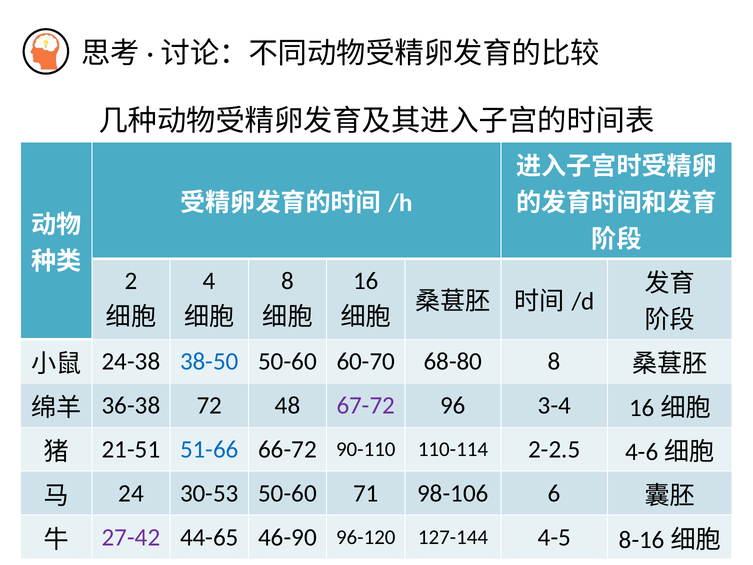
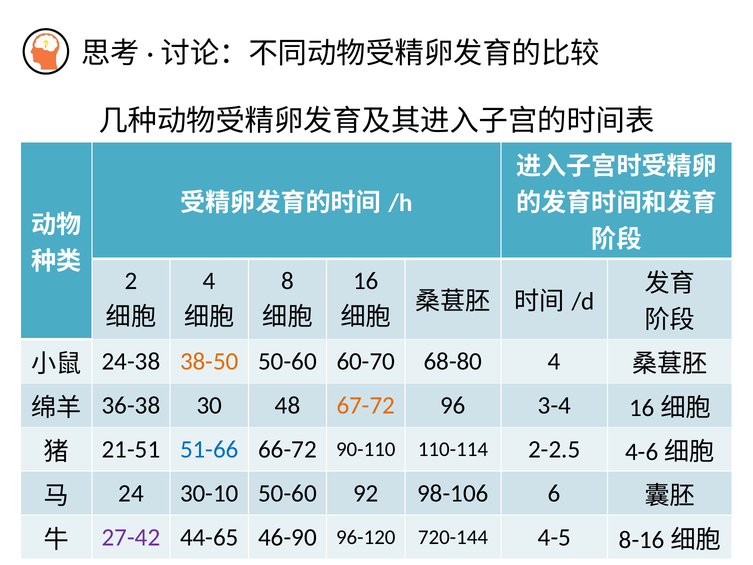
38-50 colour: blue -> orange (209, 361)
68-80 8: 8 -> 4 (554, 361)
72: 72 -> 30 (209, 405)
67-72 colour: purple -> orange (366, 405)
30-53: 30-53 -> 30-10 (209, 493)
71: 71 -> 92 (366, 493)
127-144: 127-144 -> 720-144 (453, 537)
